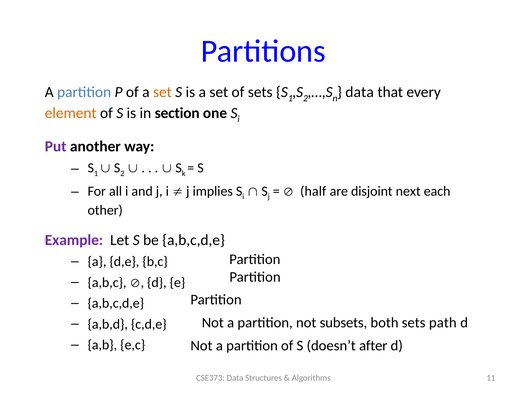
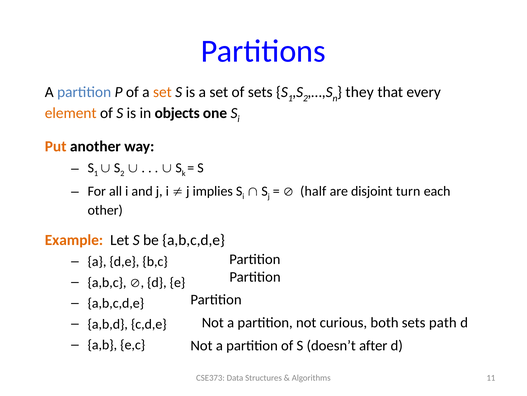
data: data -> they (360, 92)
section: section -> objects (177, 113)
Put colour: purple -> orange (56, 146)
next: next -> turn (408, 191)
Example colour: purple -> orange (74, 240)
subsets: subsets -> curious (343, 322)
